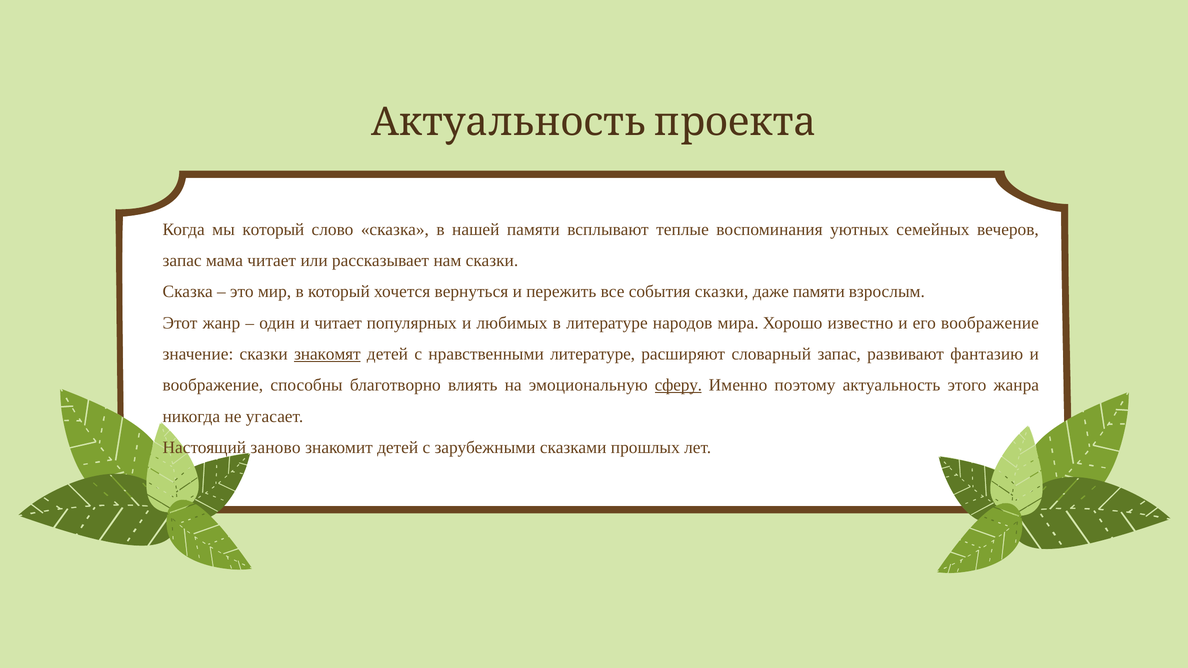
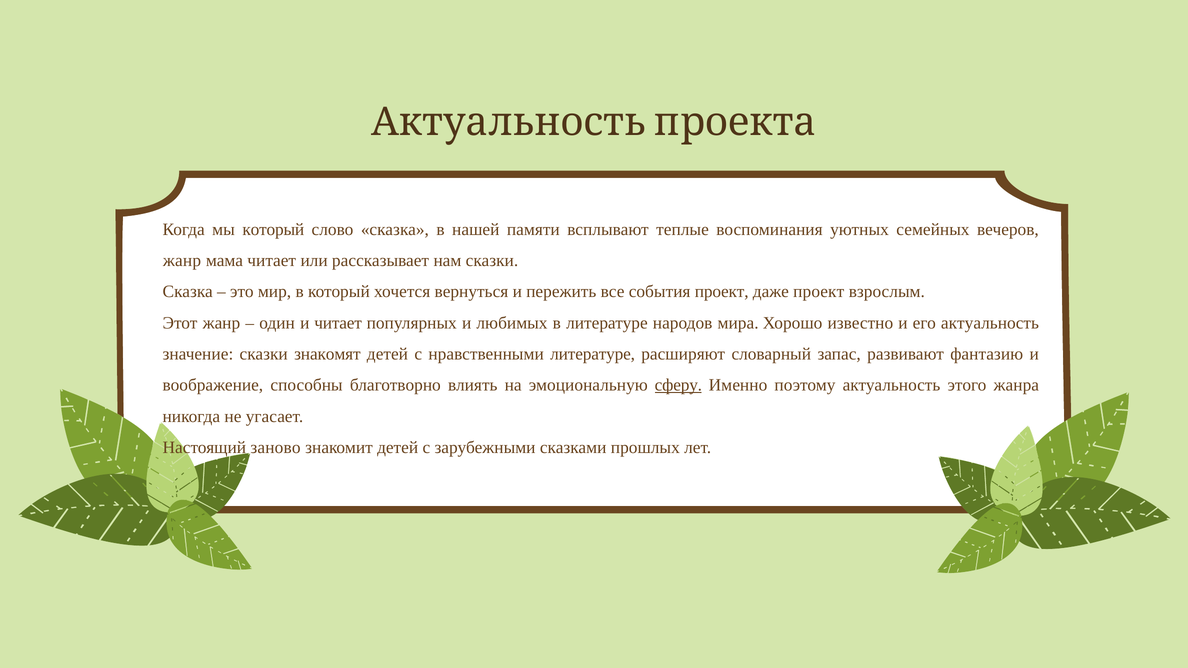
запас: запас -> жанр (182, 261)
события сказки: сказки -> проект (722, 292)
даже памяти: памяти -> проект (819, 292)
его воображение: воображение -> актуальность (990, 323)
знакомят underline: present -> none (327, 354)
